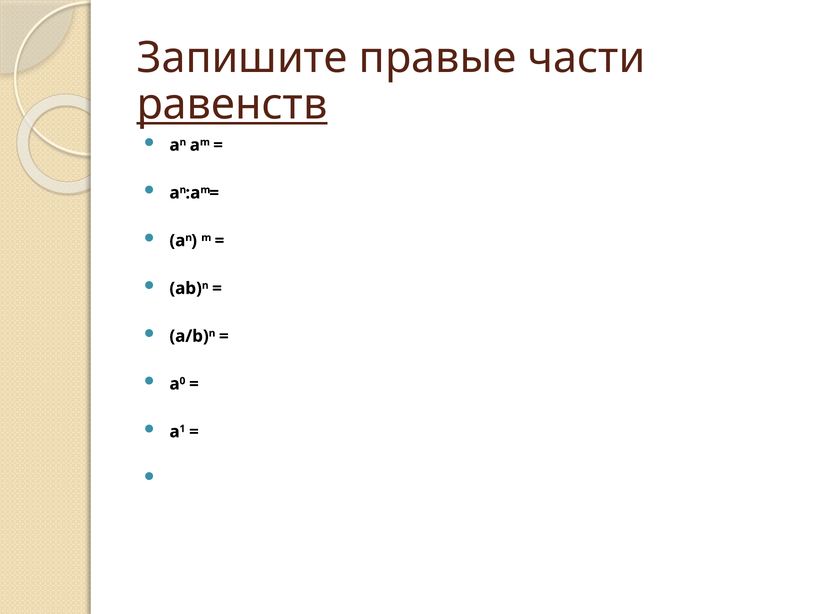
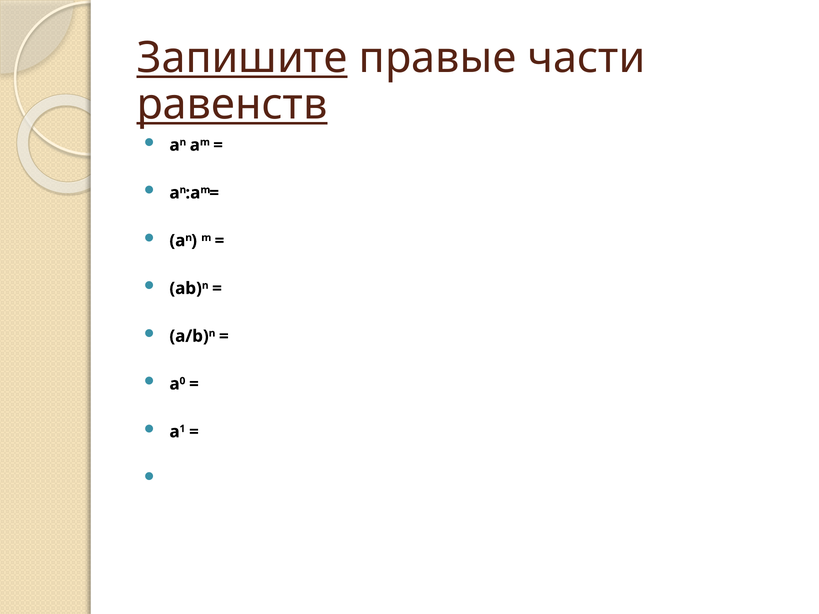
Запишите underline: none -> present (242, 58)
